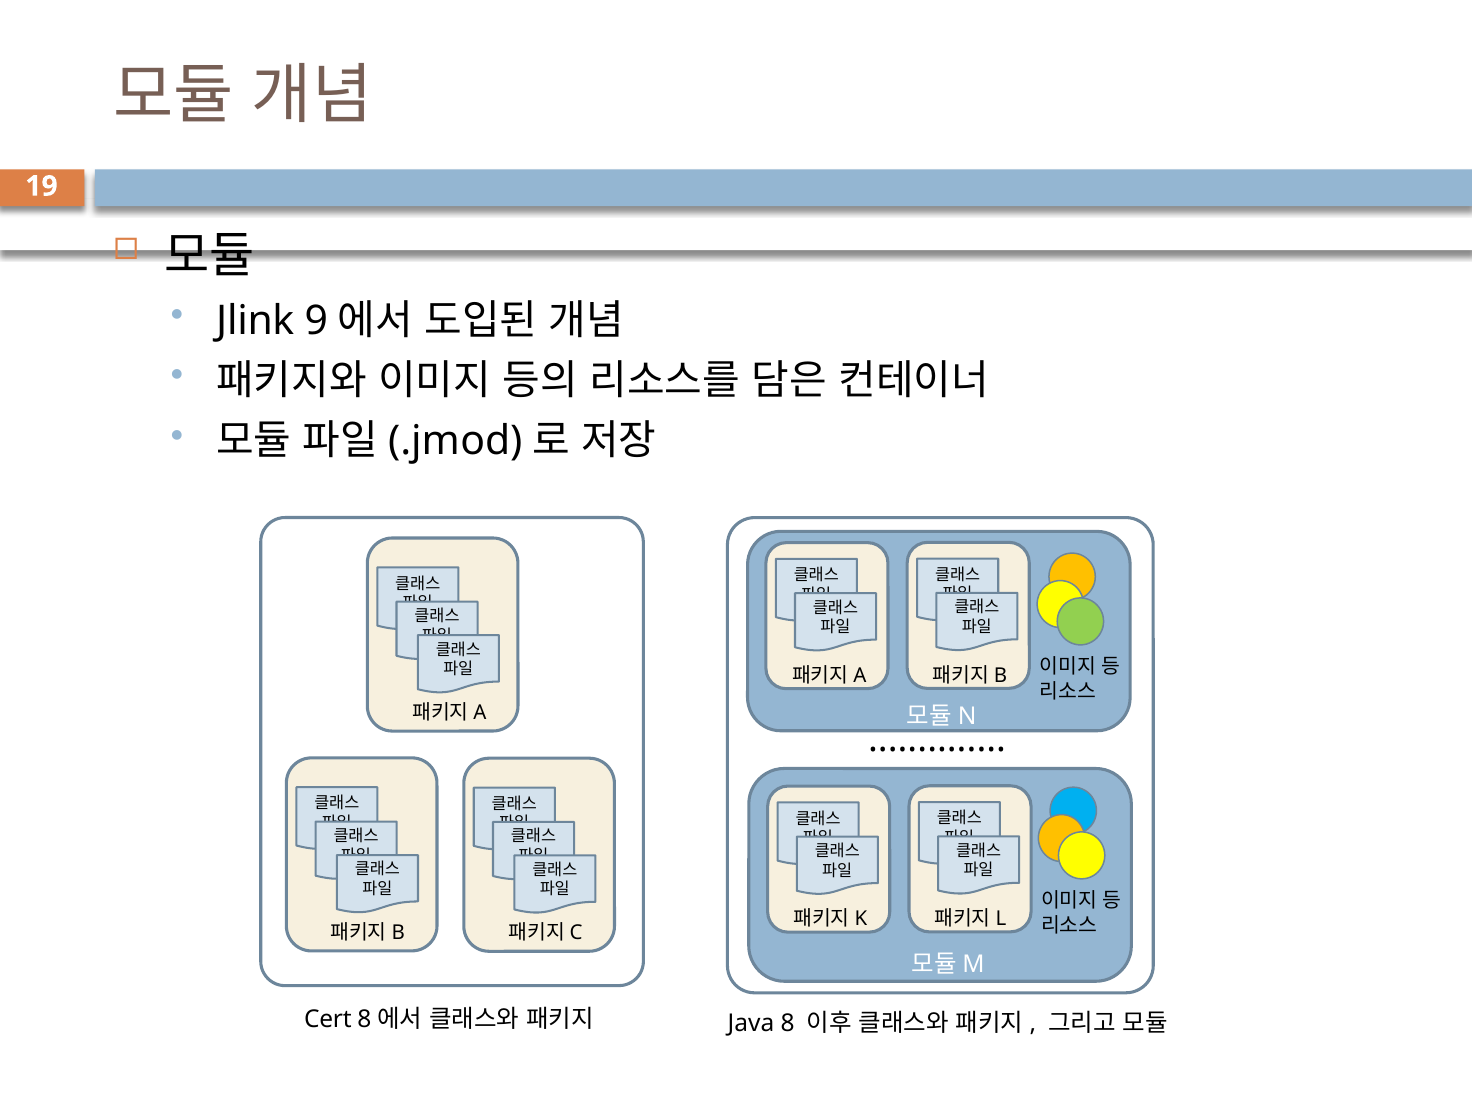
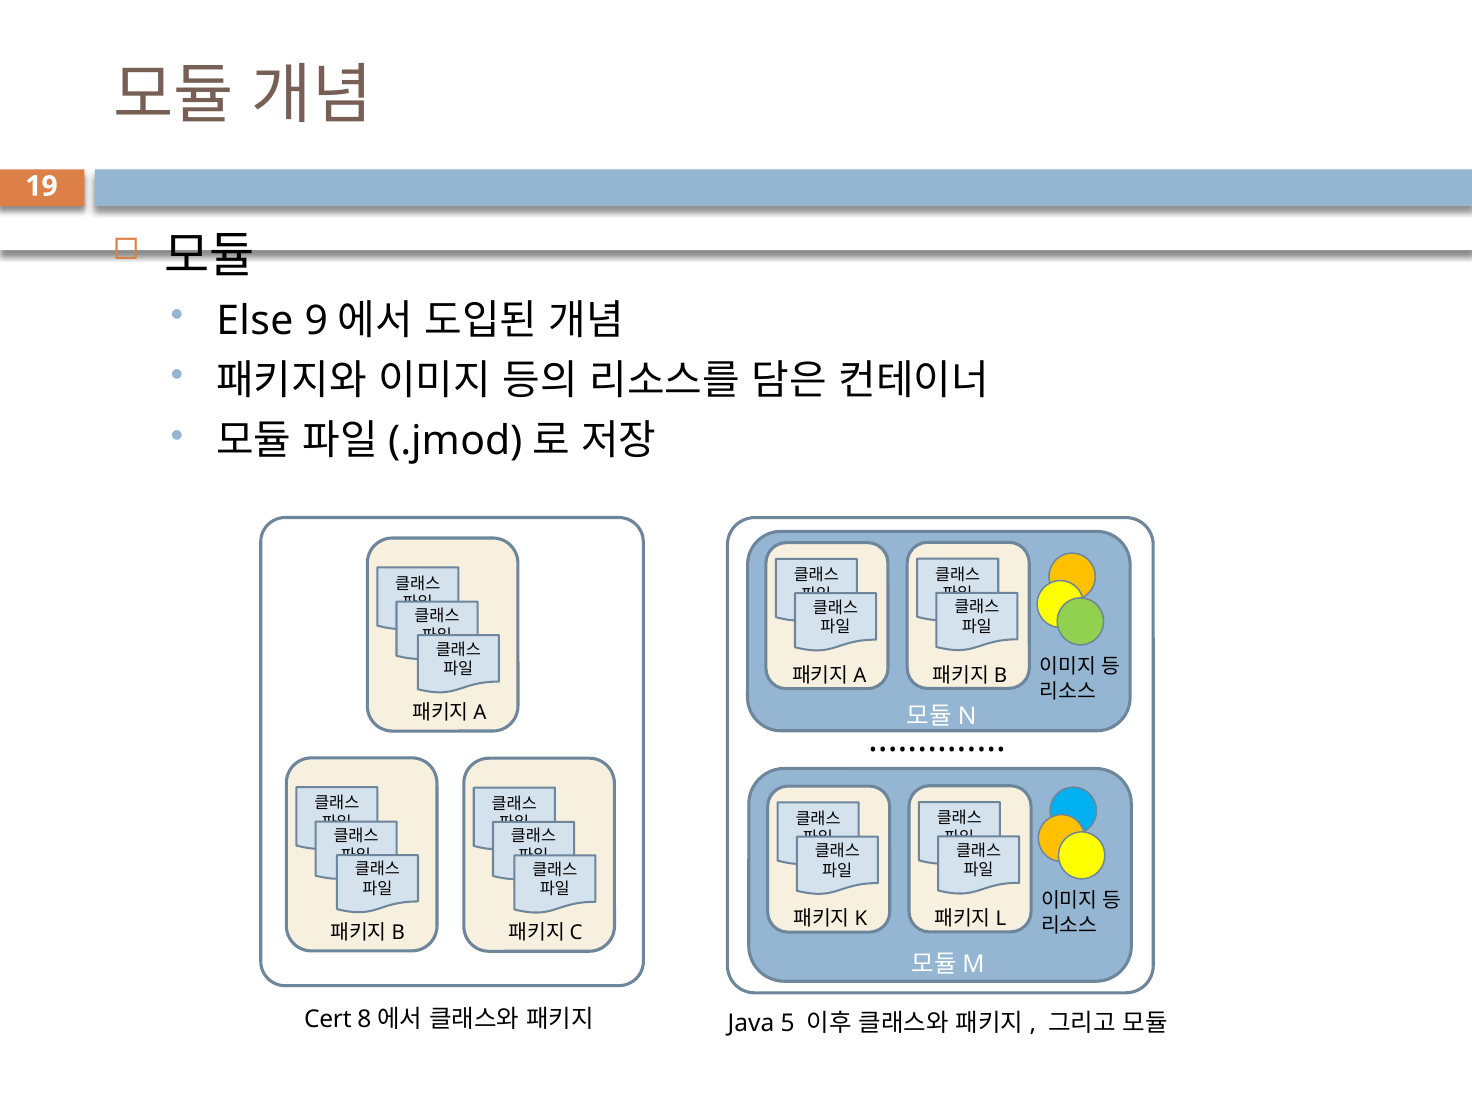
Jlink: Jlink -> Else (255, 321)
8: 8 -> 5 (788, 1023)
